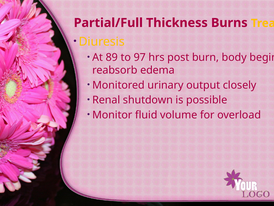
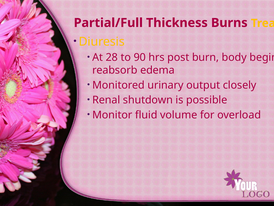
89: 89 -> 28 (112, 57)
97: 97 -> 90 (140, 57)
